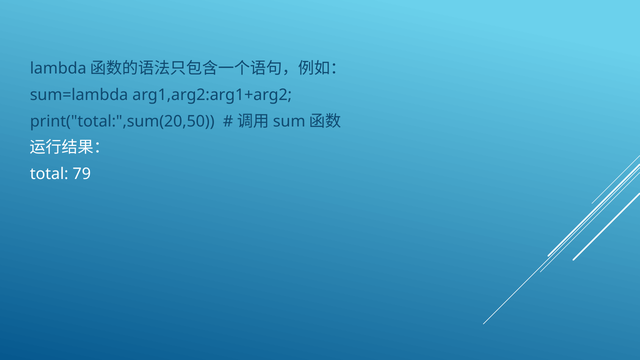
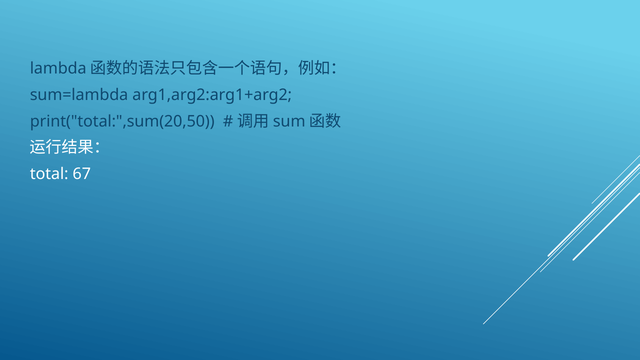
79: 79 -> 67 (82, 174)
